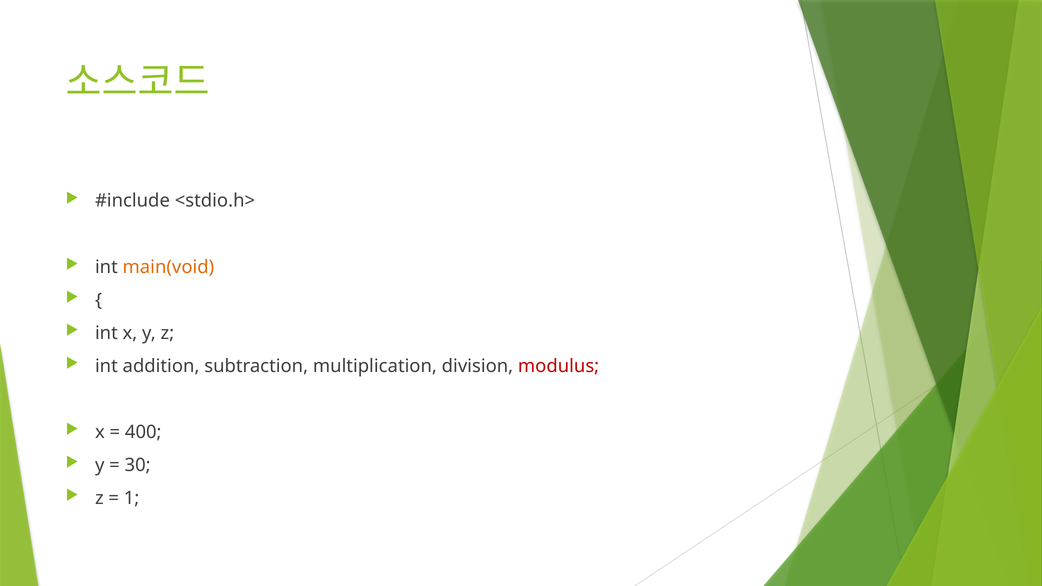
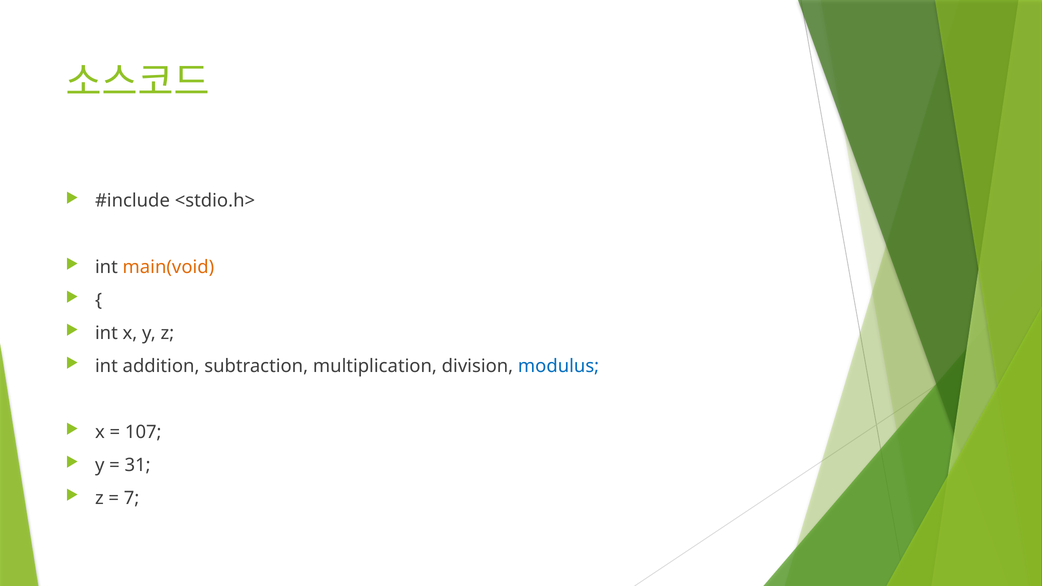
modulus colour: red -> blue (559, 366)
400: 400 -> 107 (143, 432)
30: 30 -> 31 (138, 465)
1: 1 -> 7 (132, 498)
